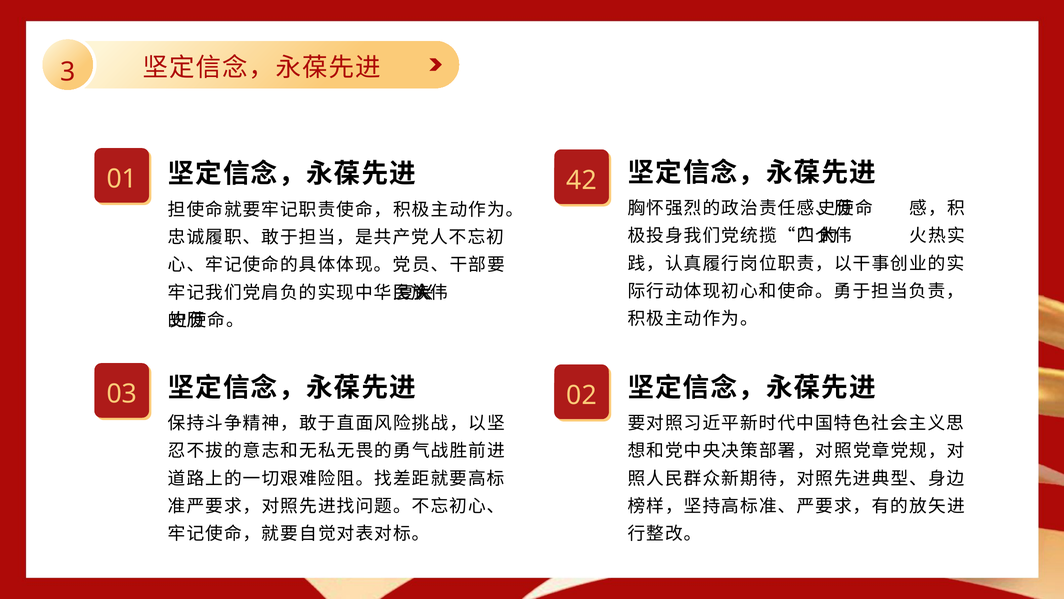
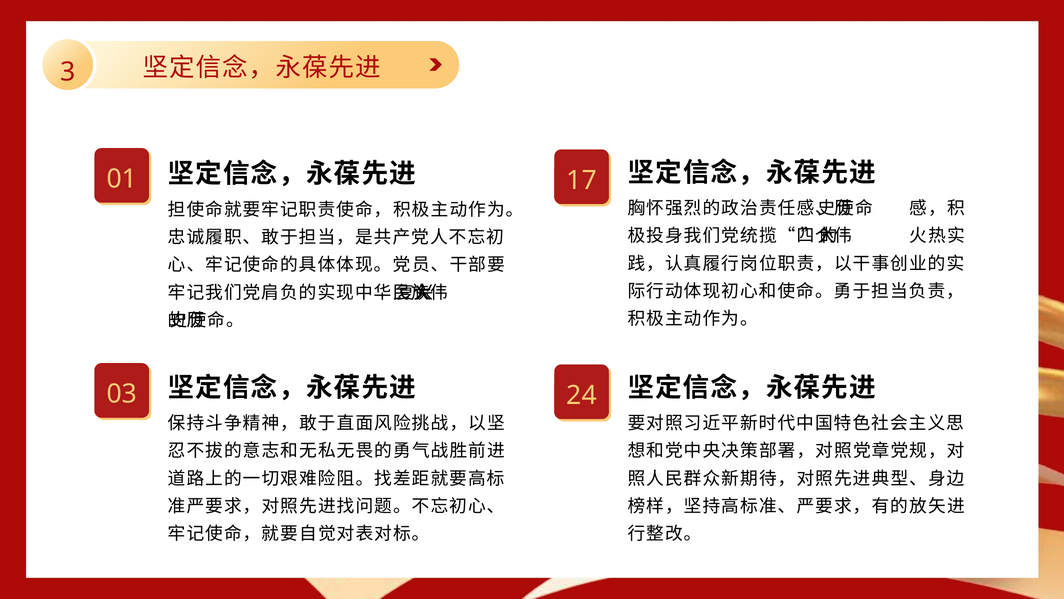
42: 42 -> 17 (582, 180)
02: 02 -> 24 (582, 395)
